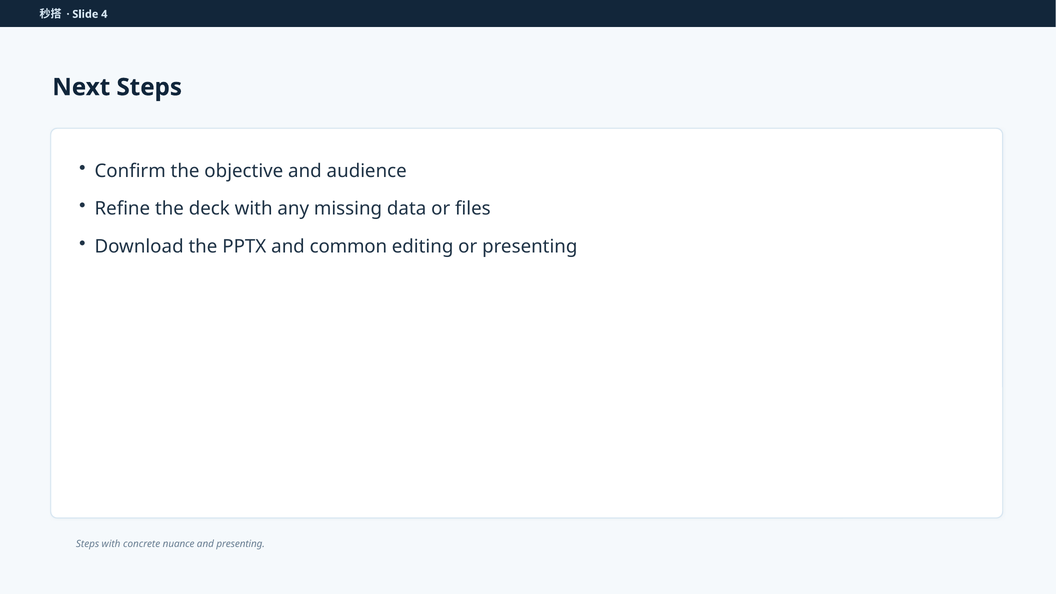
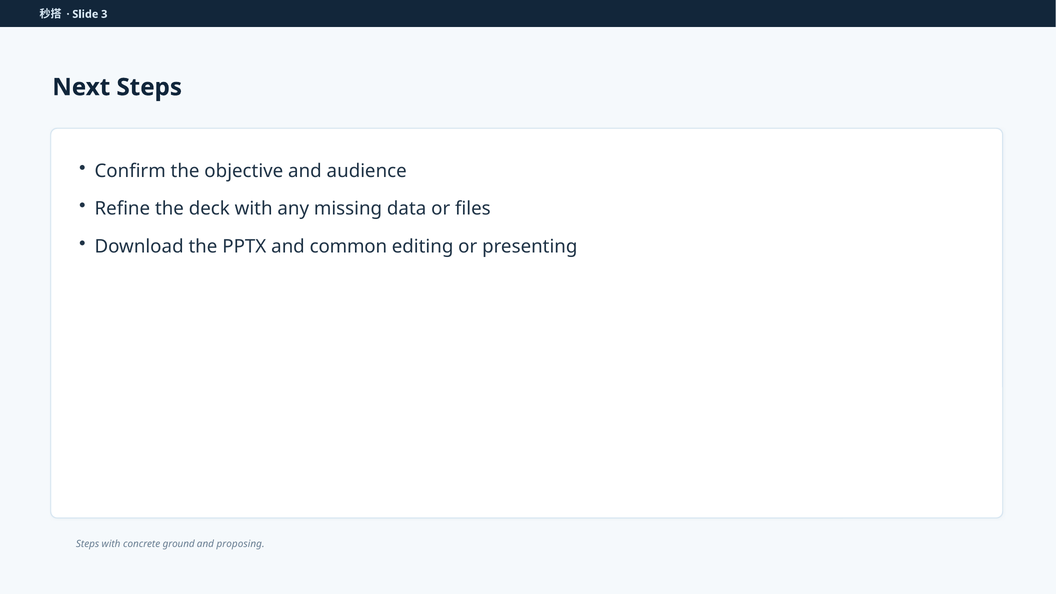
4: 4 -> 3 (104, 14)
nuance: nuance -> ground (179, 544)
and presenting: presenting -> proposing (241, 544)
